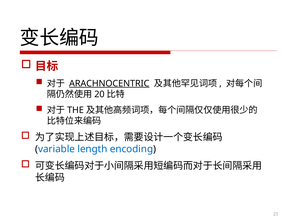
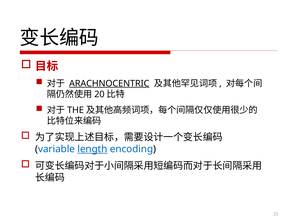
length underline: none -> present (92, 149)
